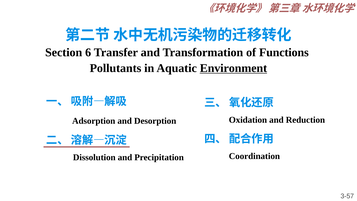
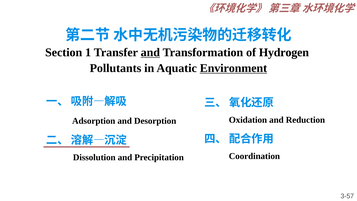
6: 6 -> 1 (88, 52)
and underline: none -> present (150, 52)
Functions: Functions -> Hydrogen (284, 52)
